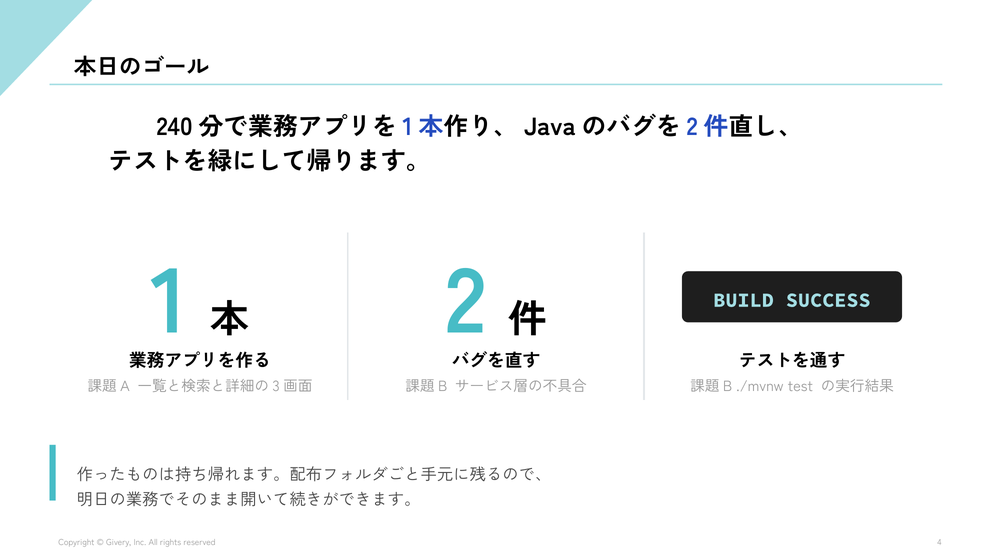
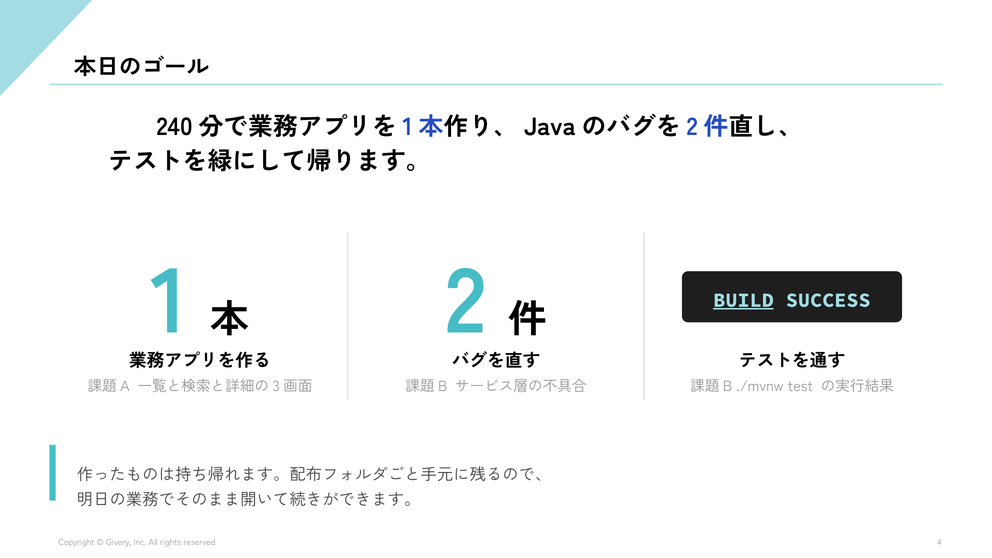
BUILD underline: none -> present (743, 300)
